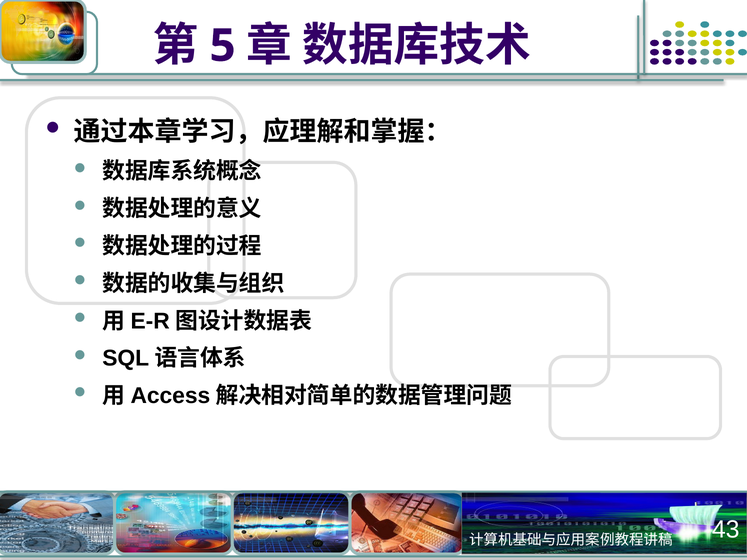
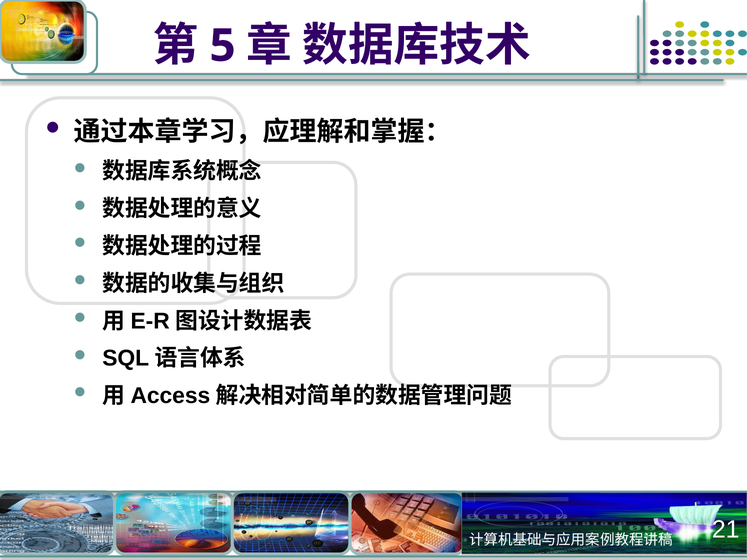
43: 43 -> 21 (726, 530)
